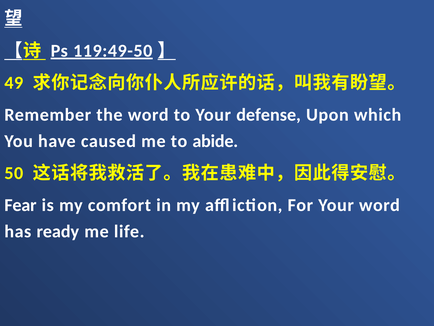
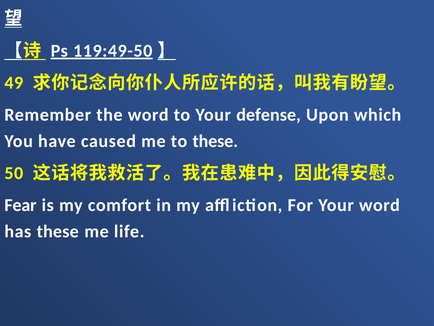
to abide: abide -> these (215, 141)
has ready: ready -> these (58, 231)
